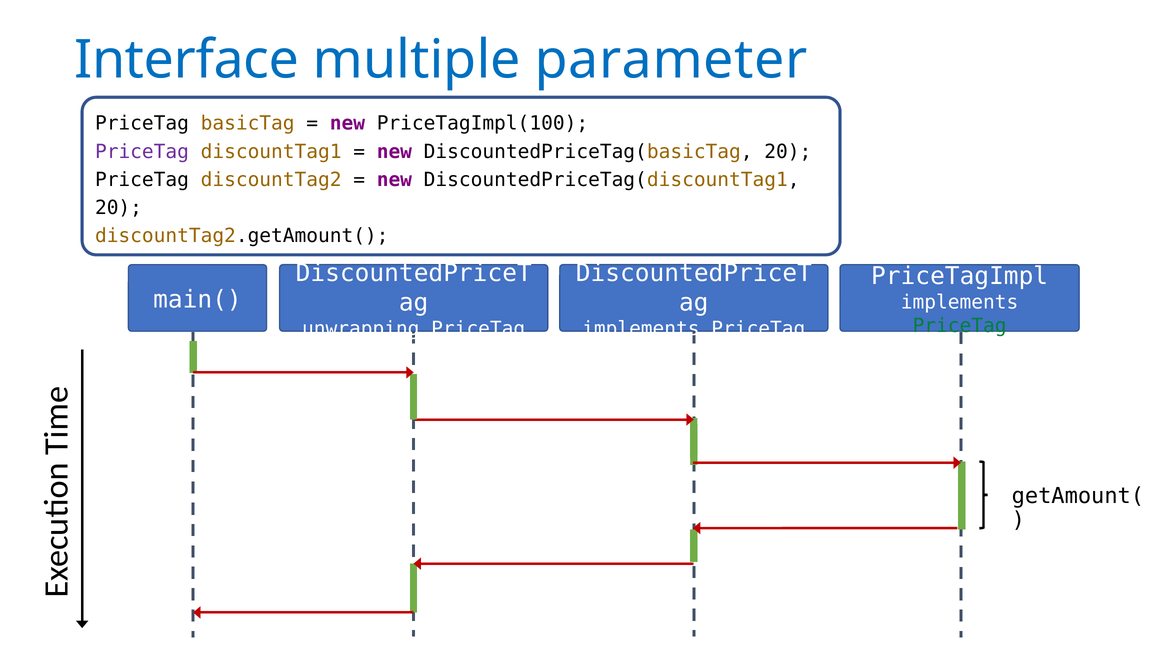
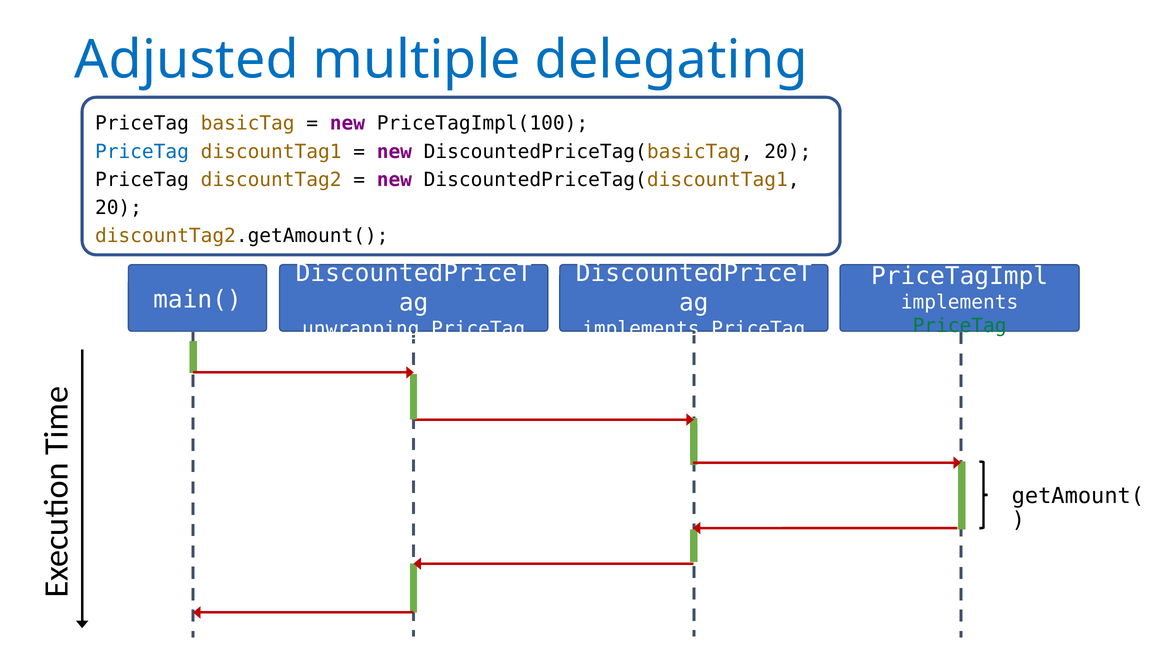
Interface: Interface -> Adjusted (186, 60)
parameter: parameter -> delegating (671, 60)
PriceTag colour: purple -> blue (142, 152)
